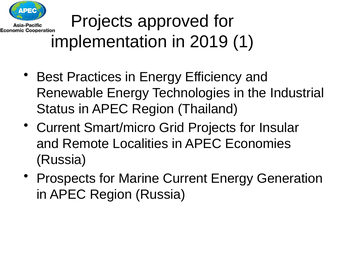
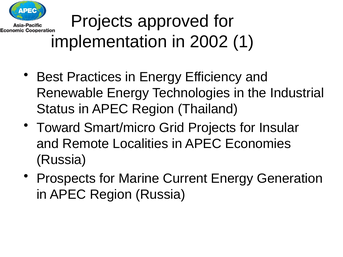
2019: 2019 -> 2002 (209, 42)
Current: Current -> Toward (58, 128)
